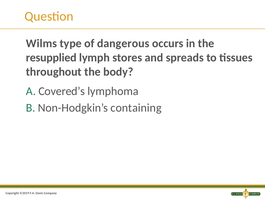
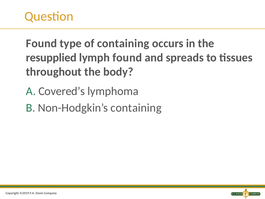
Wilms: Wilms -> Found (41, 43)
of dangerous: dangerous -> containing (123, 43)
lymph stores: stores -> found (127, 58)
